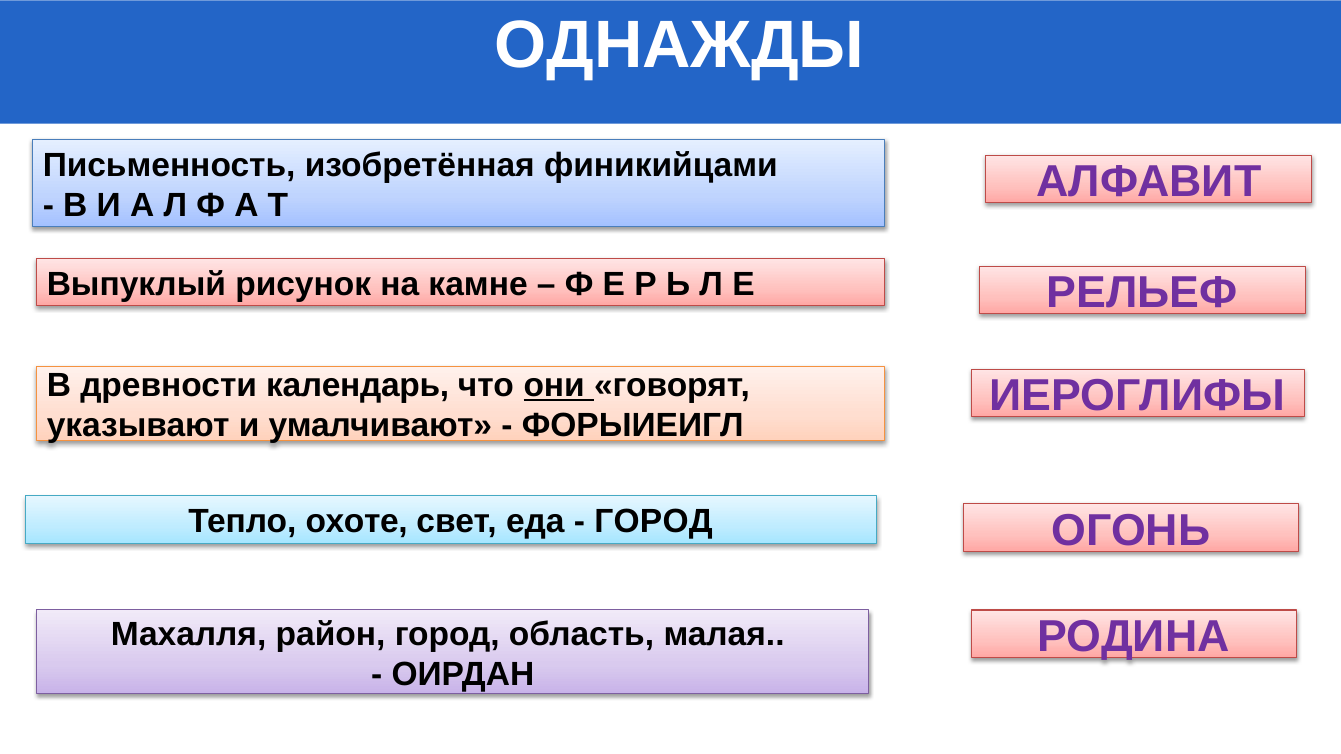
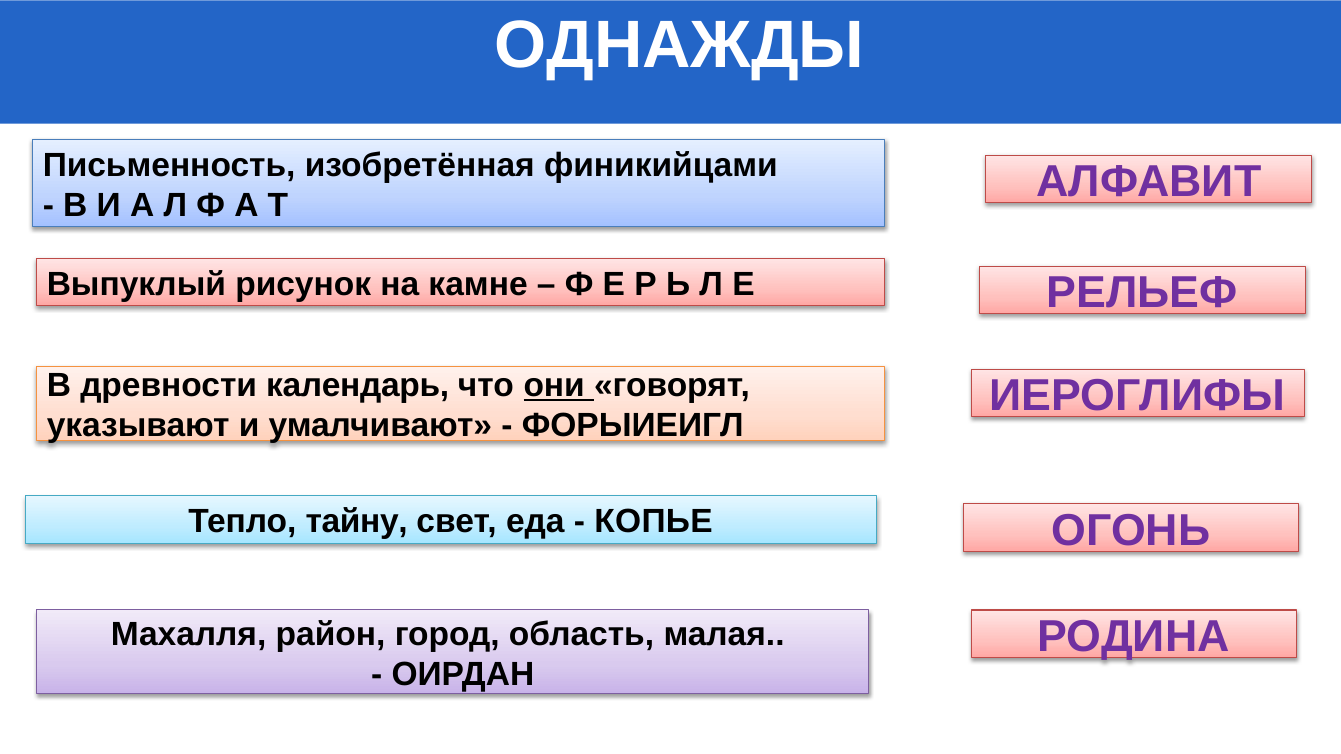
охоте: охоте -> тайну (357, 522)
ГОРОД: ГОРОД -> КОПЬЕ (654, 522)
